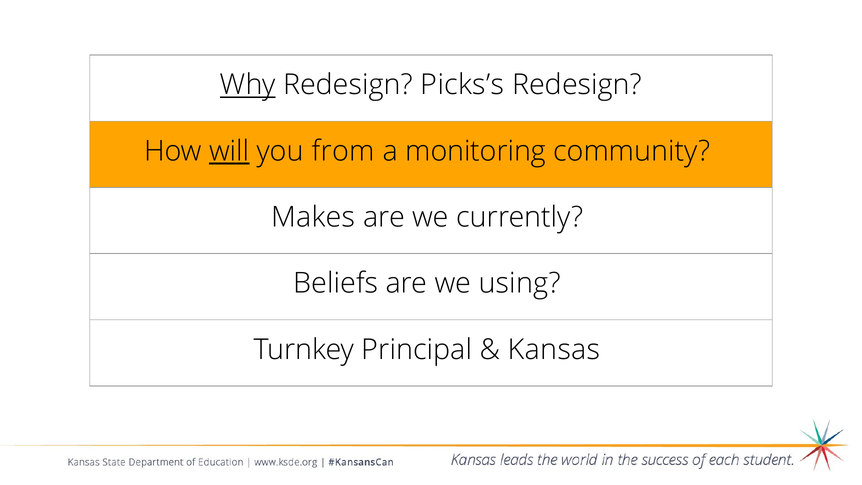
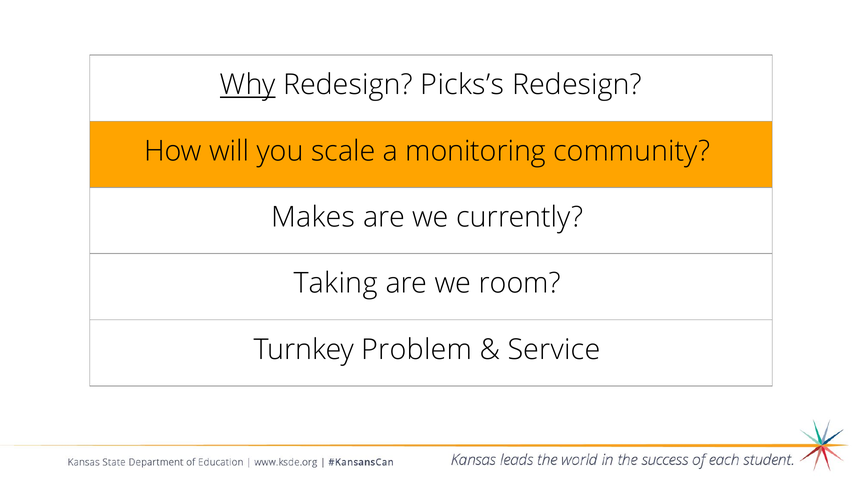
will underline: present -> none (229, 151)
from: from -> scale (343, 151)
Beliefs: Beliefs -> Taking (336, 283)
using: using -> room (520, 283)
Principal: Principal -> Problem (417, 350)
Kansas: Kansas -> Service (554, 350)
